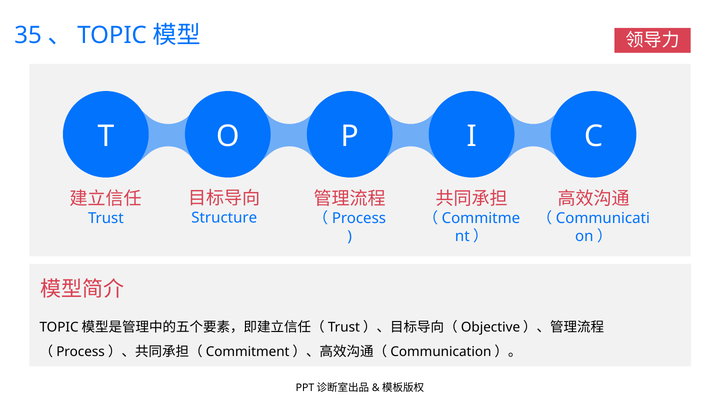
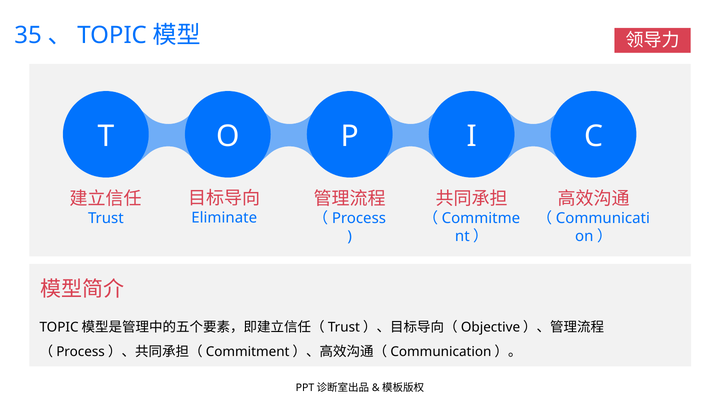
Structure: Structure -> Eliminate (224, 218)
